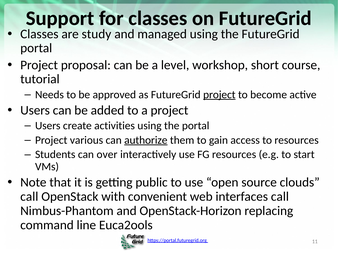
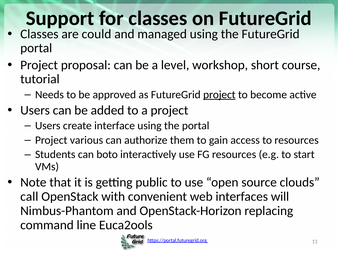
study: study -> could (96, 34)
activities: activities -> interface (115, 126)
authorize underline: present -> none (146, 140)
over: over -> boto (107, 155)
interfaces call: call -> will (280, 197)
